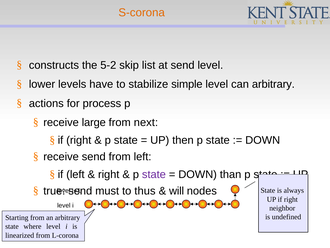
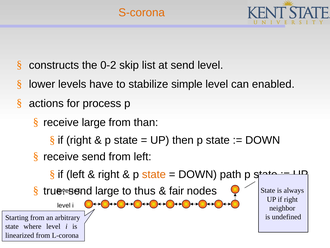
5-2: 5-2 -> 0-2 (108, 65)
can arbitrary: arbitrary -> enabled (273, 84)
next: next -> than (146, 122)
state colour: purple -> orange (154, 174)
than: than -> path (231, 174)
must: must -> large (107, 191)
will: will -> fair (177, 191)
